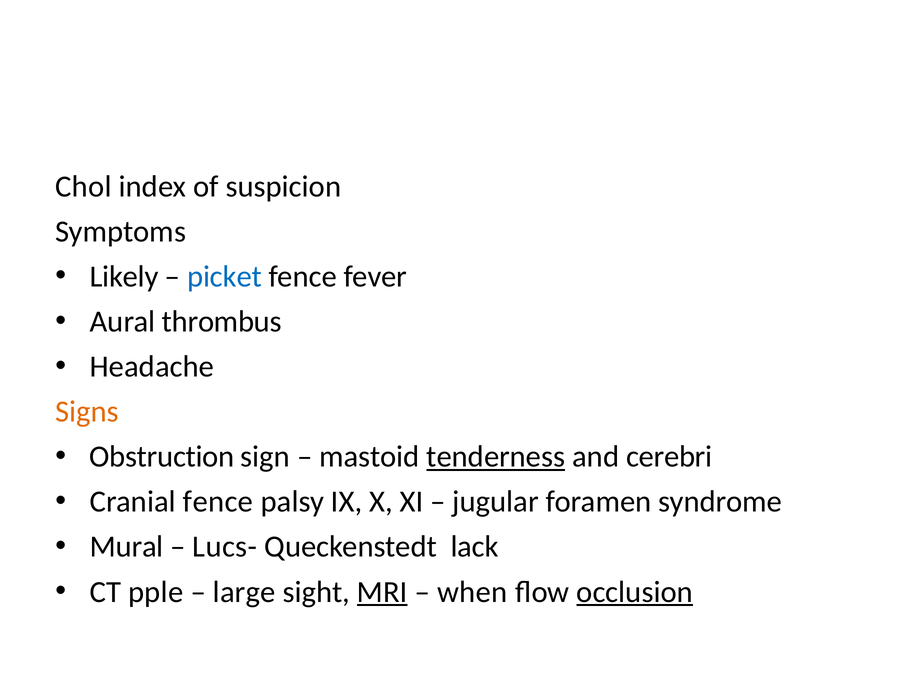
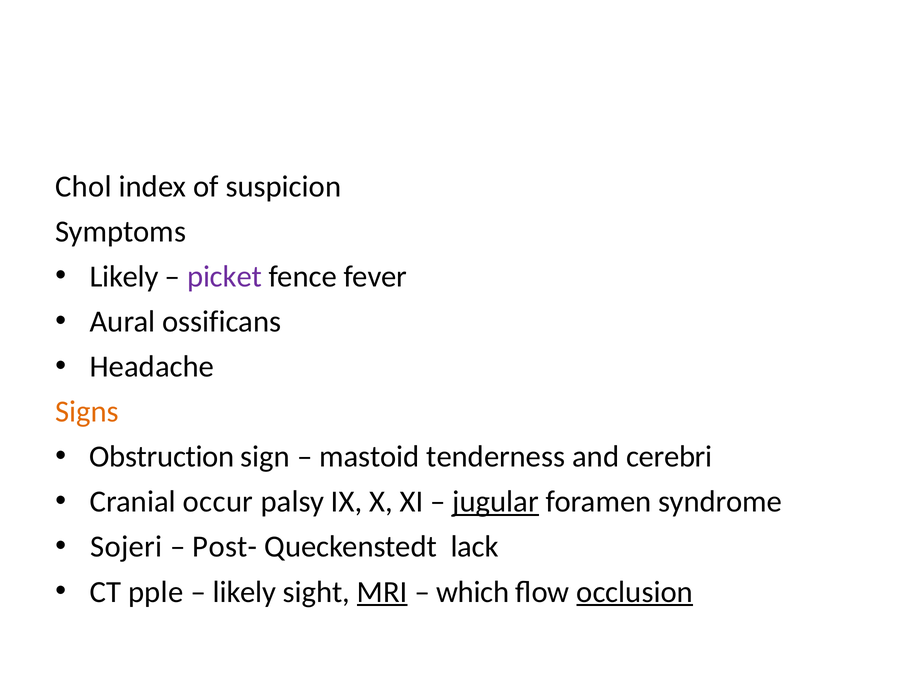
picket colour: blue -> purple (225, 276)
thrombus: thrombus -> ossificans (222, 321)
tenderness underline: present -> none (496, 457)
Cranial fence: fence -> occur (218, 502)
jugular underline: none -> present (496, 502)
Mural: Mural -> Sojeri (126, 547)
Lucs-: Lucs- -> Post- (225, 547)
large: large -> likely (244, 592)
when: when -> which (473, 592)
